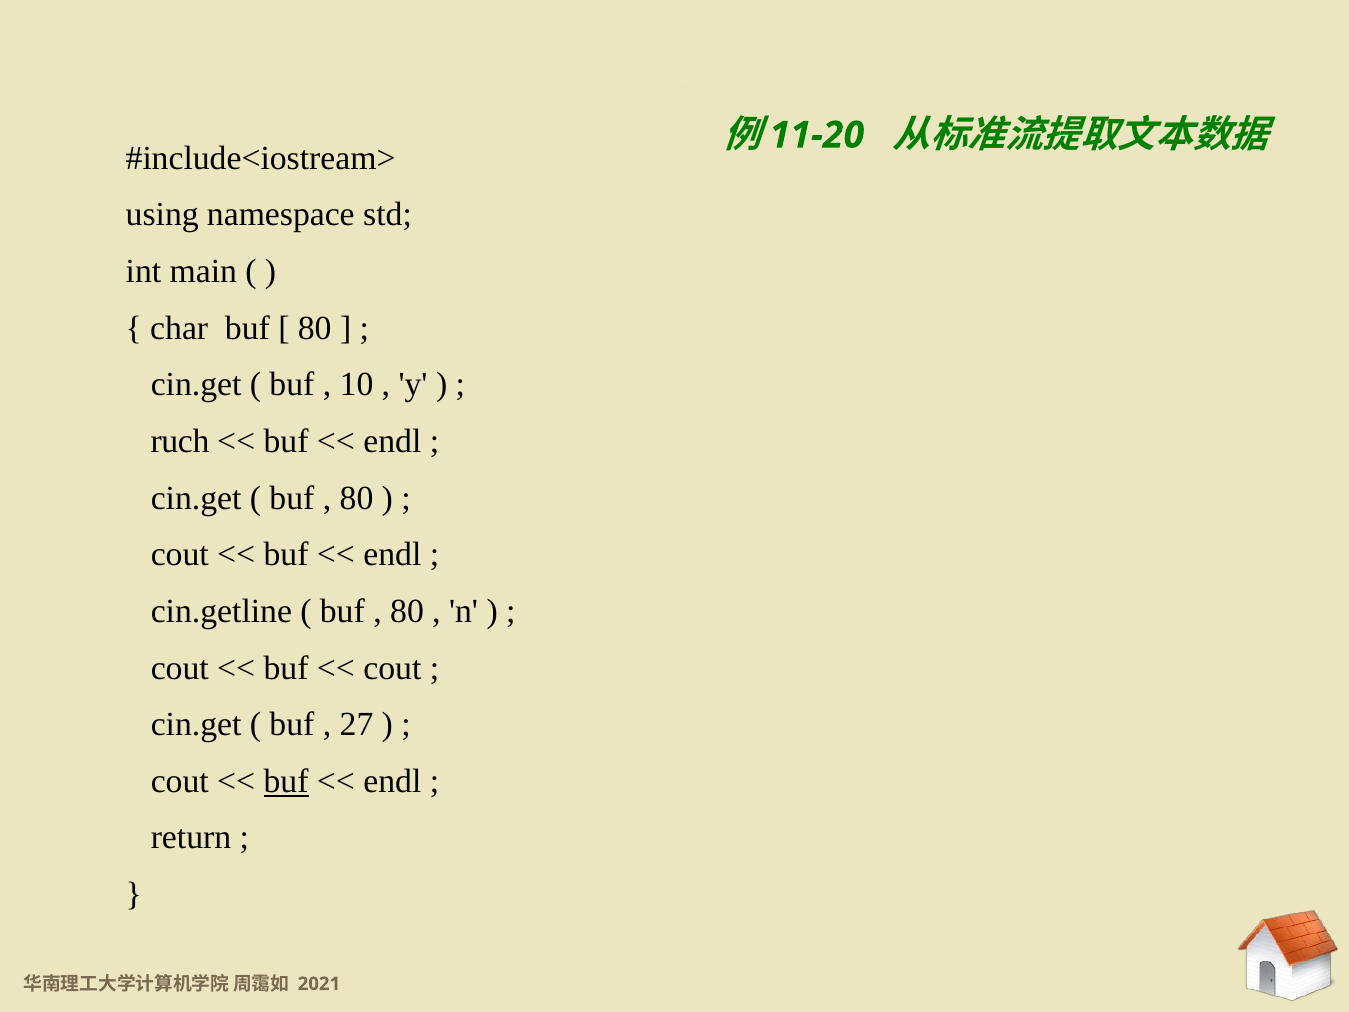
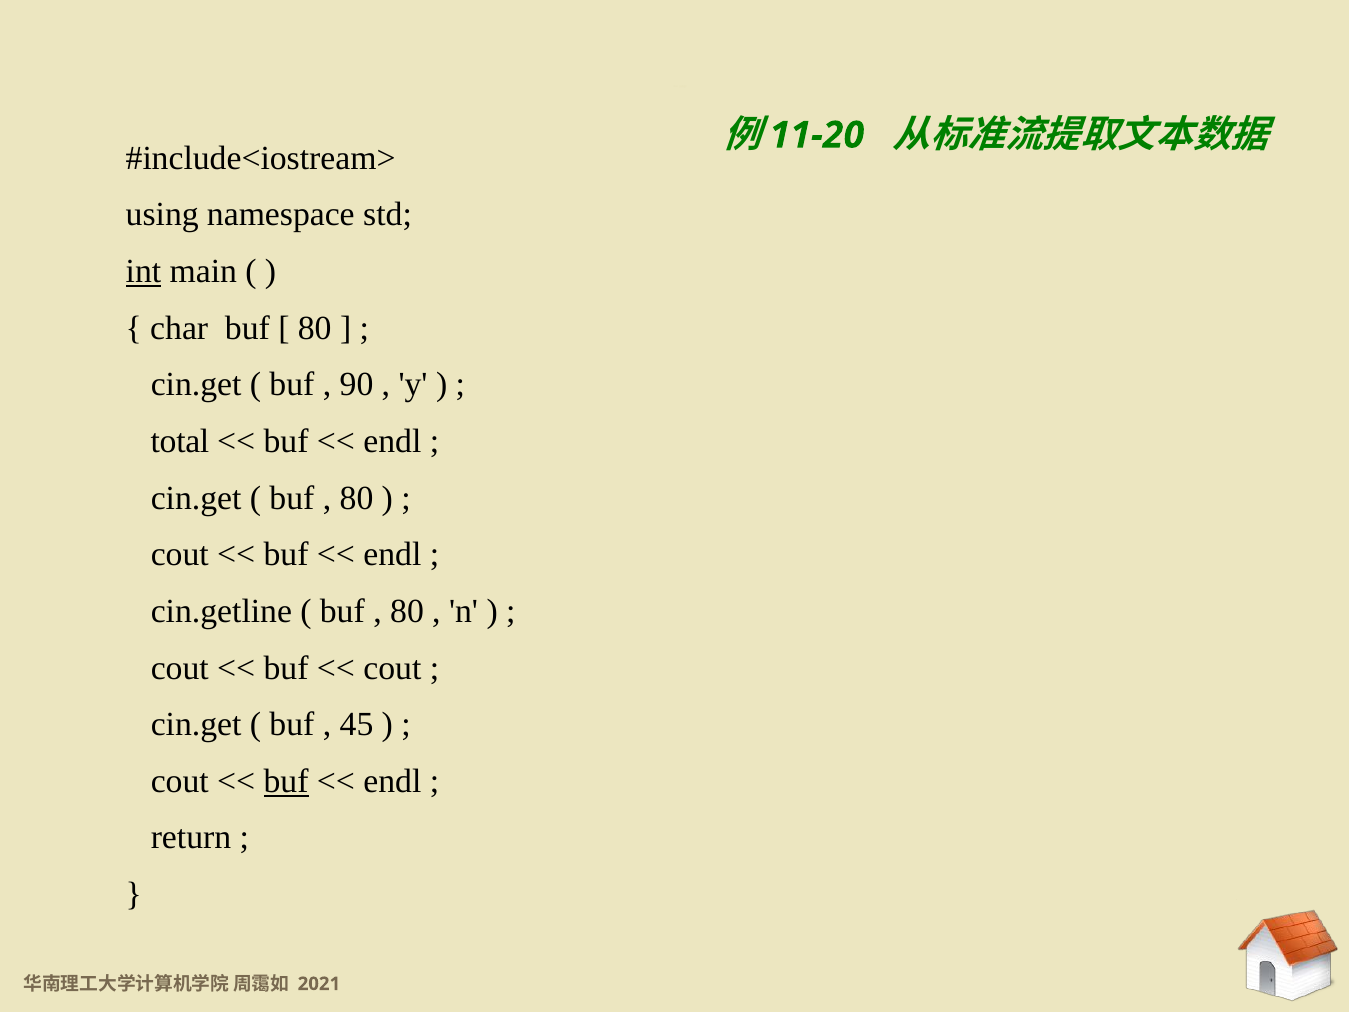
int underline: none -> present (143, 271)
10: 10 -> 90 (357, 385)
ruch: ruch -> total (180, 441)
27: 27 -> 45 (357, 724)
